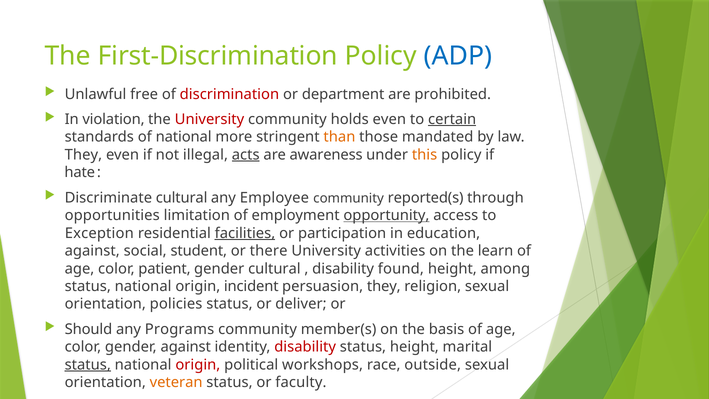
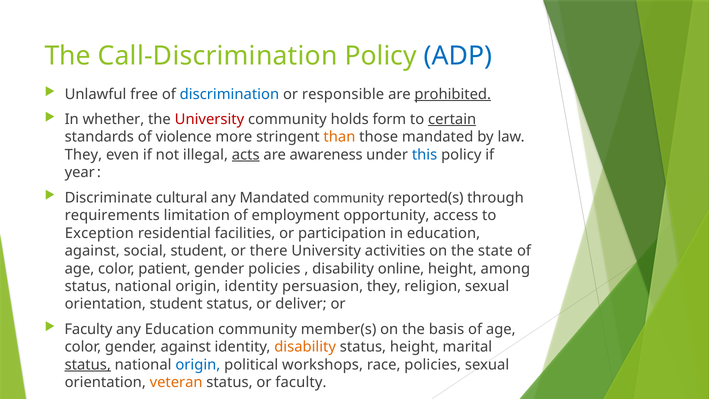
First-Discrimination: First-Discrimination -> Call-Discrimination (218, 56)
discrimination colour: red -> blue (229, 94)
department: department -> responsible (343, 94)
prohibited underline: none -> present (453, 94)
violation: violation -> whether (113, 119)
holds even: even -> form (389, 119)
of national: national -> violence (184, 137)
this colour: orange -> blue (425, 155)
hate: hate -> year (80, 172)
any Employee: Employee -> Mandated (275, 198)
opportunities: opportunities -> requirements (112, 215)
opportunity underline: present -> none (386, 215)
facilities underline: present -> none (245, 233)
learn: learn -> state (495, 251)
gender cultural: cultural -> policies (274, 269)
found: found -> online (401, 269)
origin incident: incident -> identity (251, 286)
orientation policies: policies -> student (176, 304)
Should: Should -> Faculty (88, 329)
any Programs: Programs -> Education (180, 329)
disability colour: red -> orange (305, 347)
origin colour: red -> blue (198, 365)
race outside: outside -> policies (433, 365)
